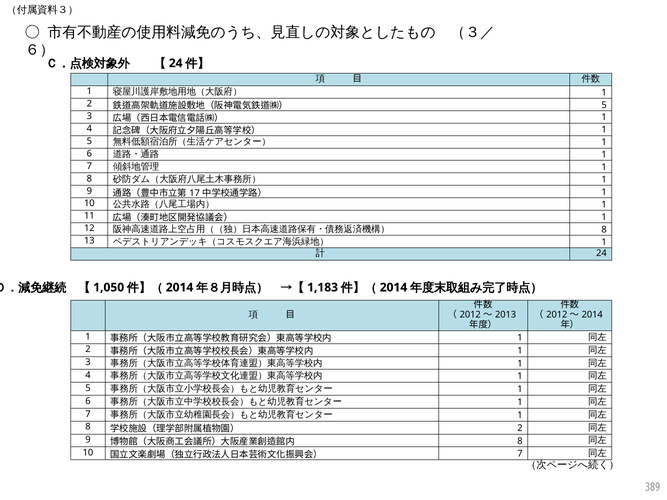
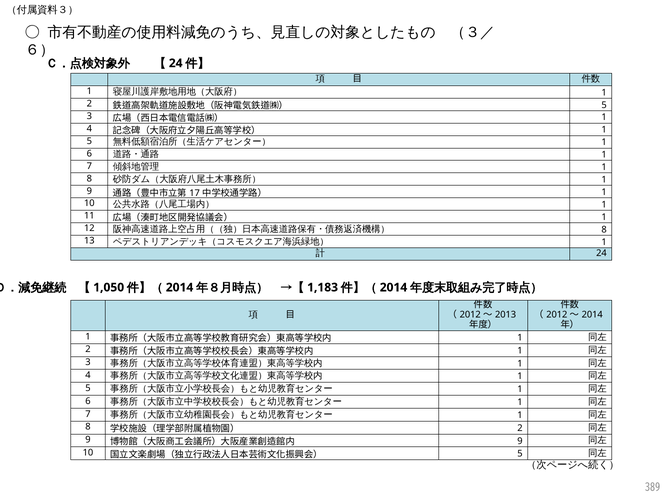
8: 8 -> 9 (520, 441)
7: 7 -> 5 (520, 454)
